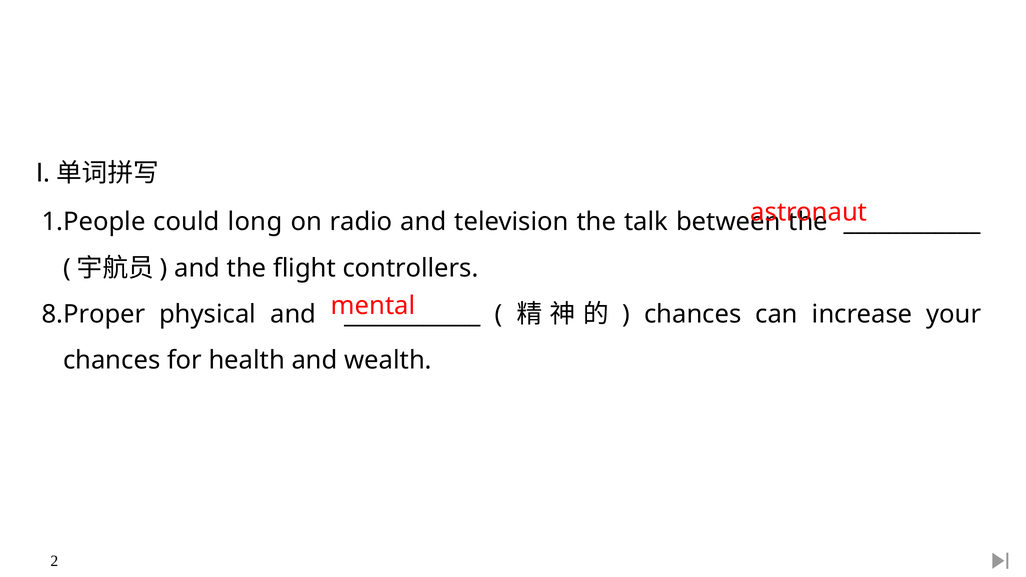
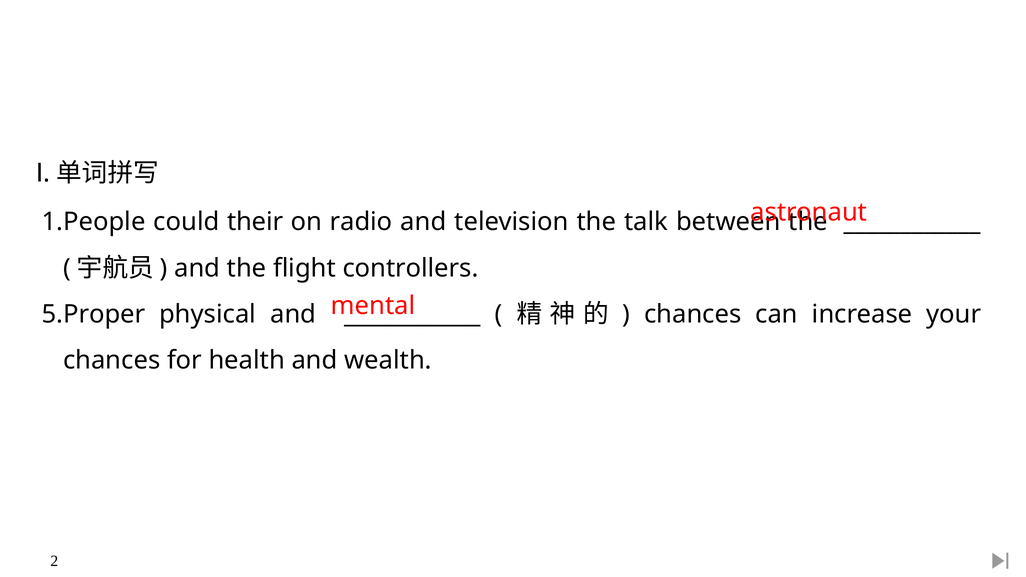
long: long -> their (255, 222)
8.Proper: 8.Proper -> 5.Proper (93, 314)
